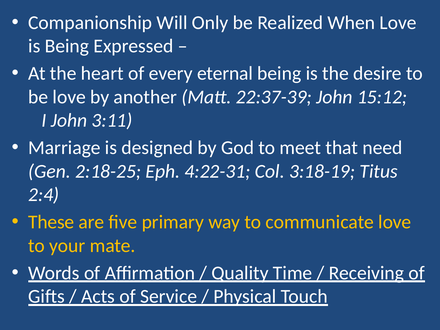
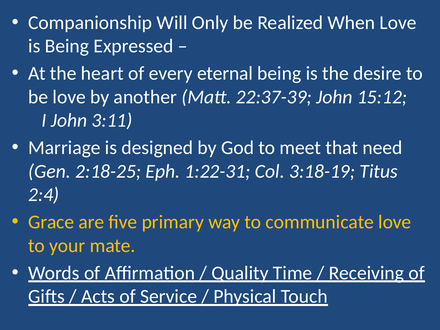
4:22-31: 4:22-31 -> 1:22-31 (218, 171)
These: These -> Grace (51, 222)
